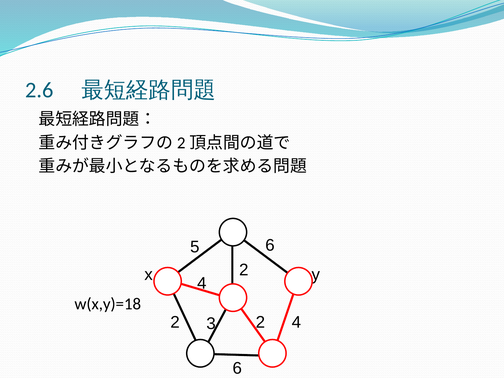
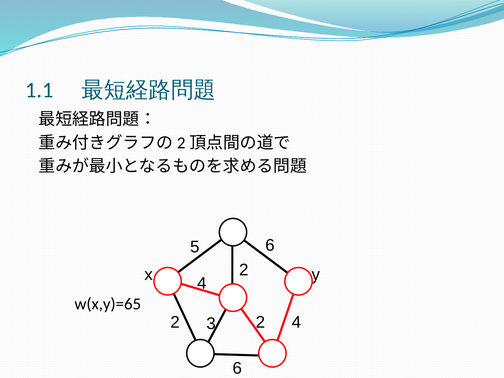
2.6: 2.6 -> 1.1 (39, 90)
w(x,y)=18: w(x,y)=18 -> w(x,y)=65 (108, 304)
